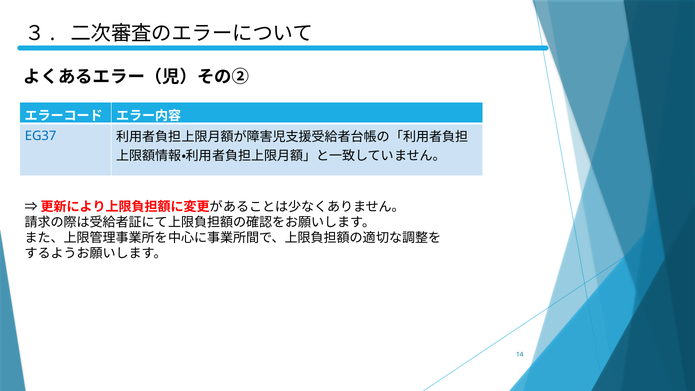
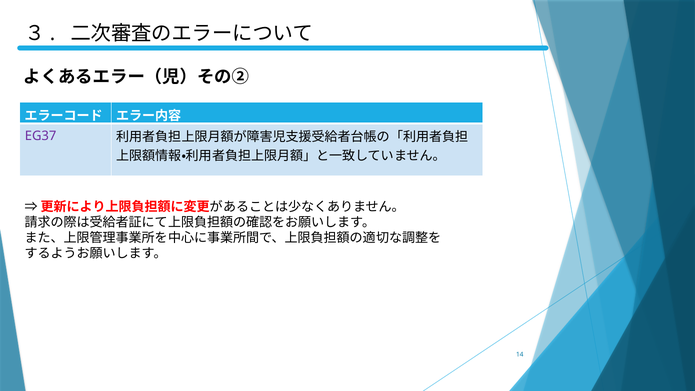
EG37 colour: blue -> purple (41, 136)
